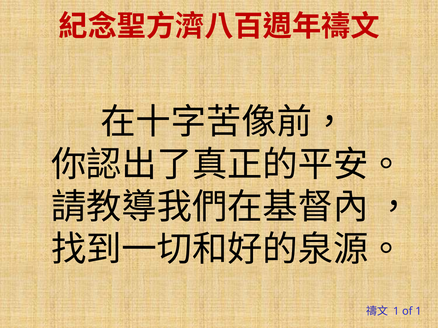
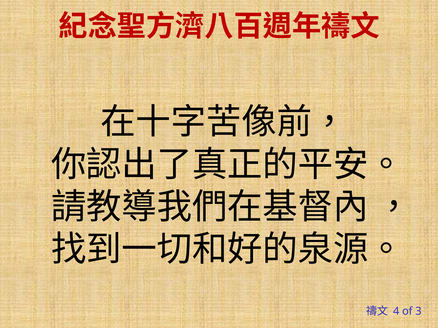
1: 1 -> 4 (396, 312)
of 1: 1 -> 3 (418, 312)
